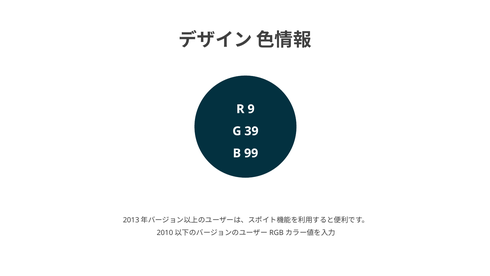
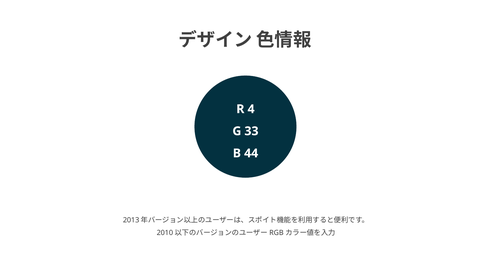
9: 9 -> 4 (251, 109)
39: 39 -> 33 (251, 131)
99: 99 -> 44 (251, 153)
